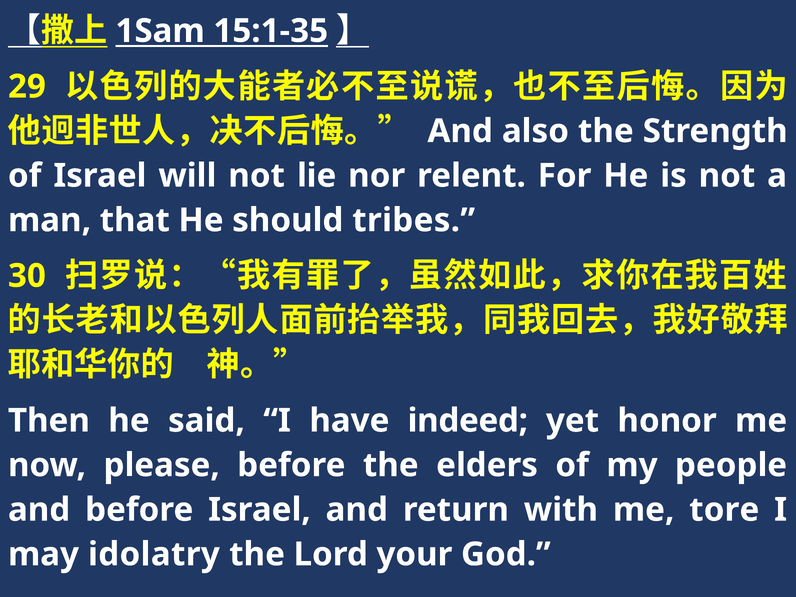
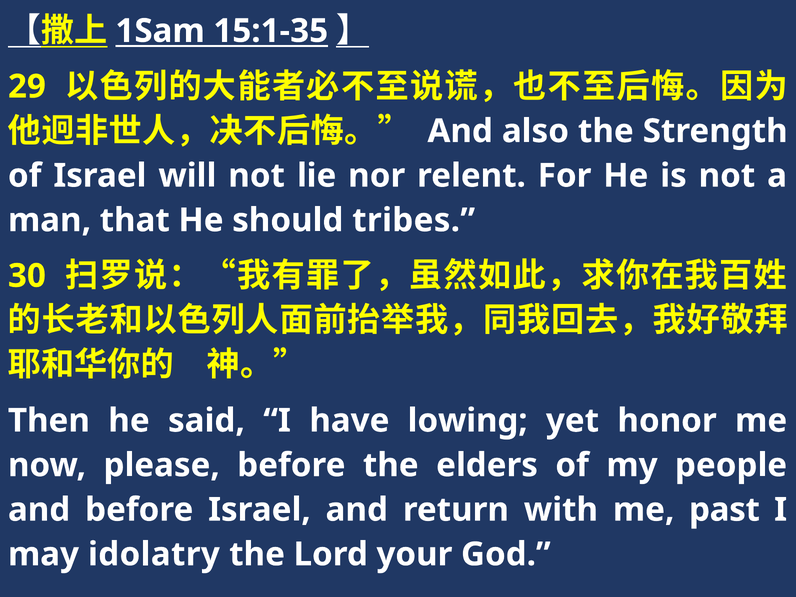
indeed: indeed -> lowing (468, 421)
tore: tore -> past (724, 510)
